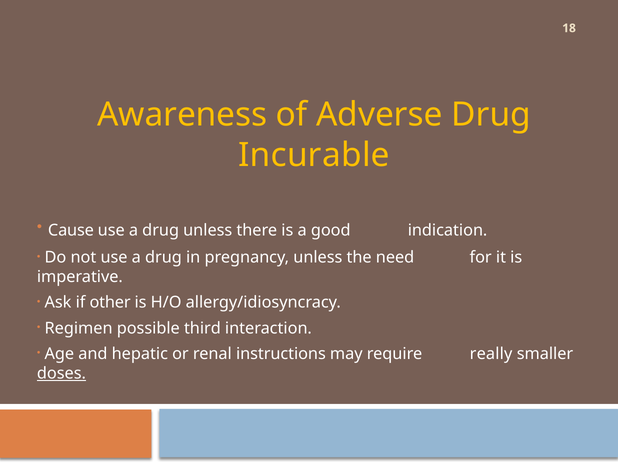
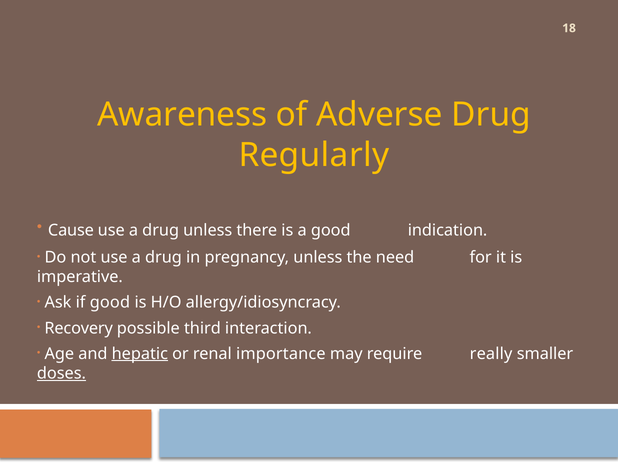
Incurable: Incurable -> Regularly (314, 155)
if other: other -> good (110, 302)
Regimen: Regimen -> Recovery (79, 328)
hepatic underline: none -> present (140, 353)
instructions: instructions -> importance (281, 353)
